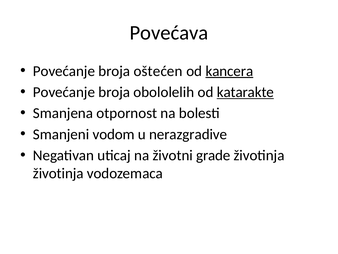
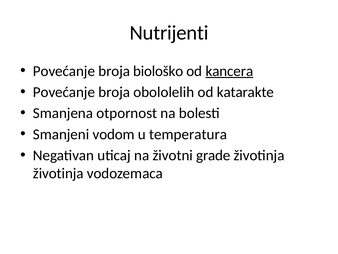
Povećava: Povećava -> Nutrijenti (169, 33)
oštećen: oštećen -> biološko (158, 71)
katarakte underline: present -> none (245, 92)
nerazgradive: nerazgradive -> temperatura (188, 134)
